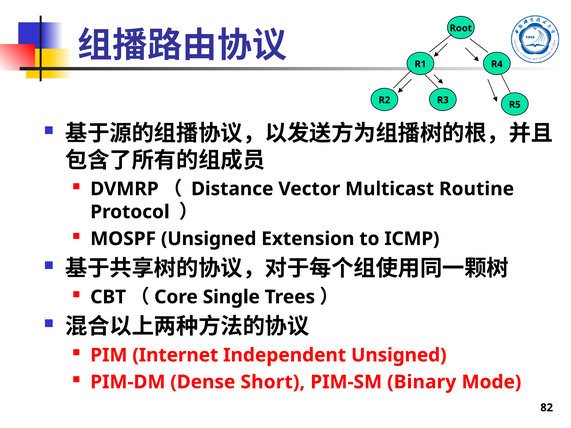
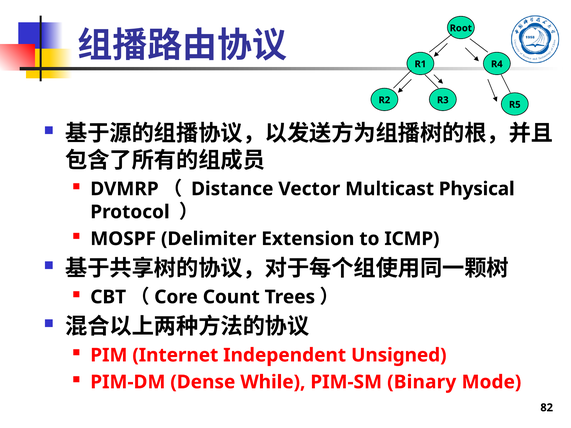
Routine: Routine -> Physical (477, 189)
MOSPF Unsigned: Unsigned -> Delimiter (209, 239)
Single: Single -> Count (231, 297)
Short: Short -> While (273, 382)
